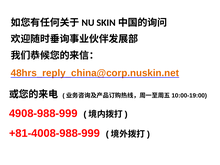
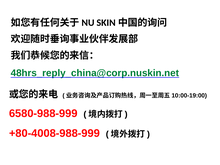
48hrs_reply_china@corp.nuskin.net colour: orange -> green (95, 73)
4908-988-999: 4908-988-999 -> 6580-988-999 (43, 113)
+81-4008-988-999: +81-4008-988-999 -> +80-4008-988-999 (54, 133)
